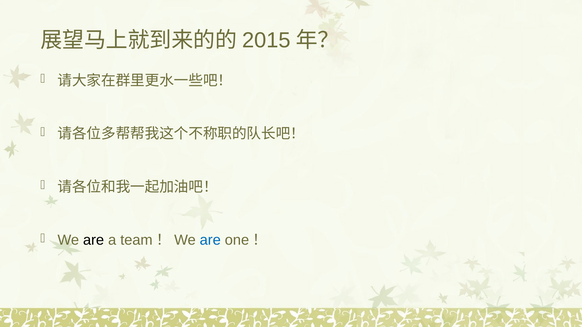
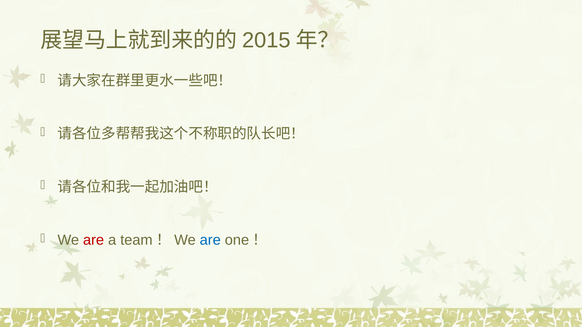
are colour: black -> red (94, 240)
